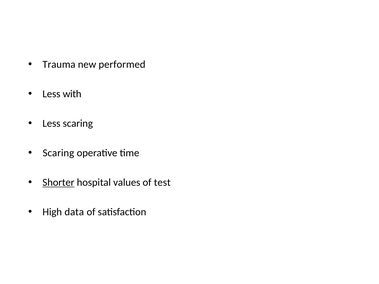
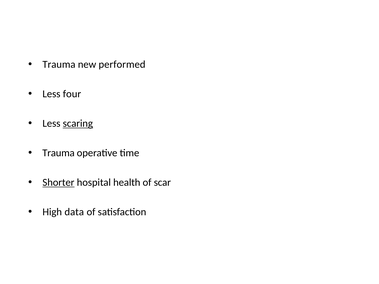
with: with -> four (72, 94)
scaring underline: none -> present (78, 124)
Scaring: Scaring -> Trauma (58, 153)
values: values -> health (127, 183)
test: test -> scar (162, 183)
